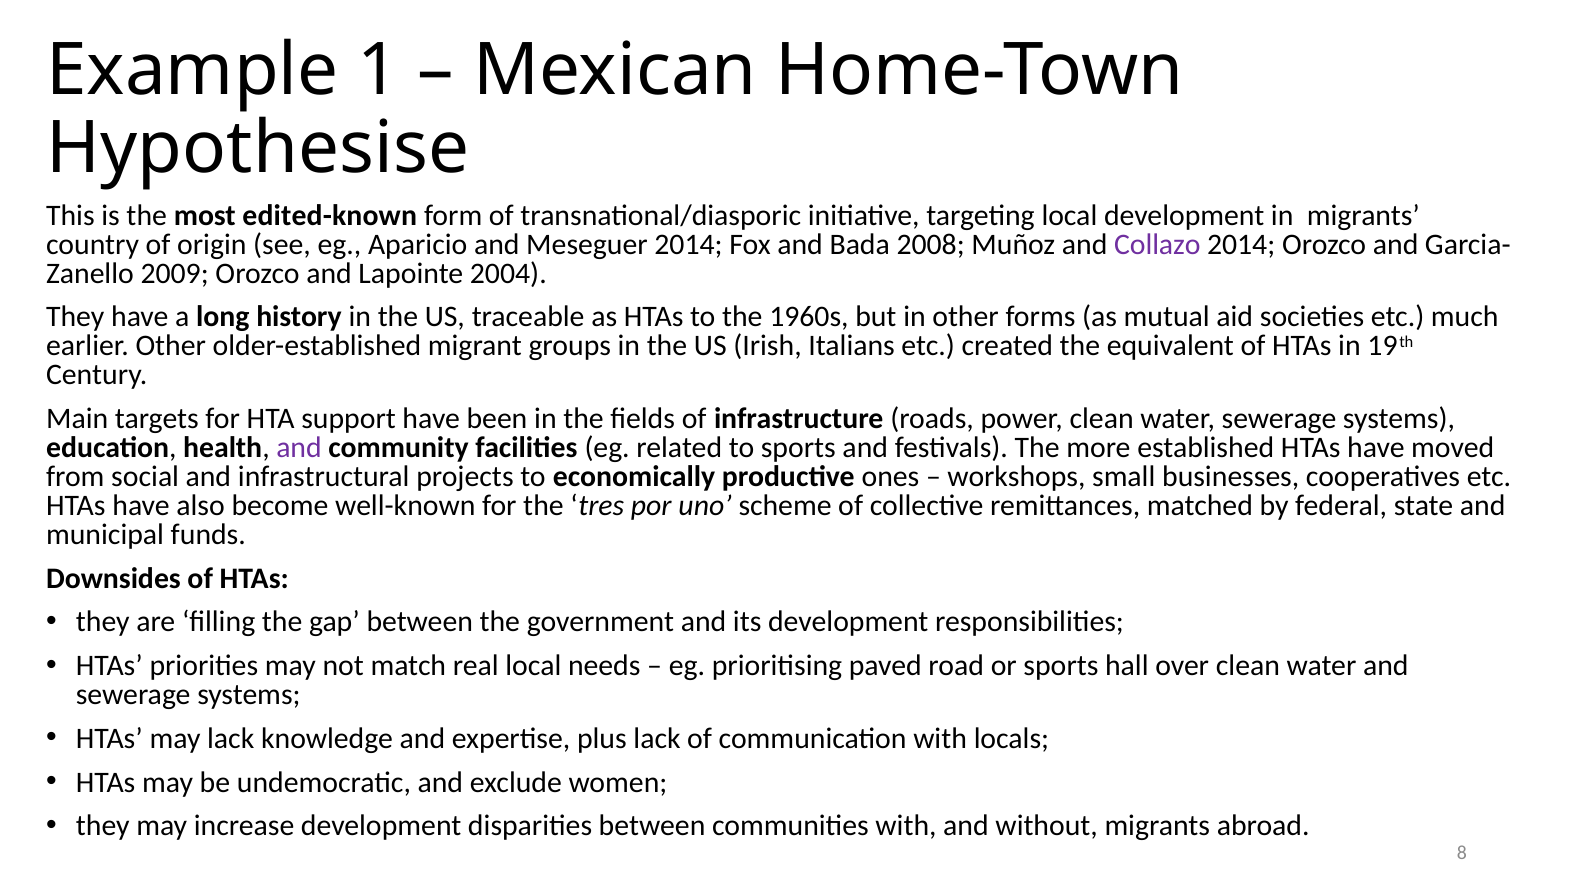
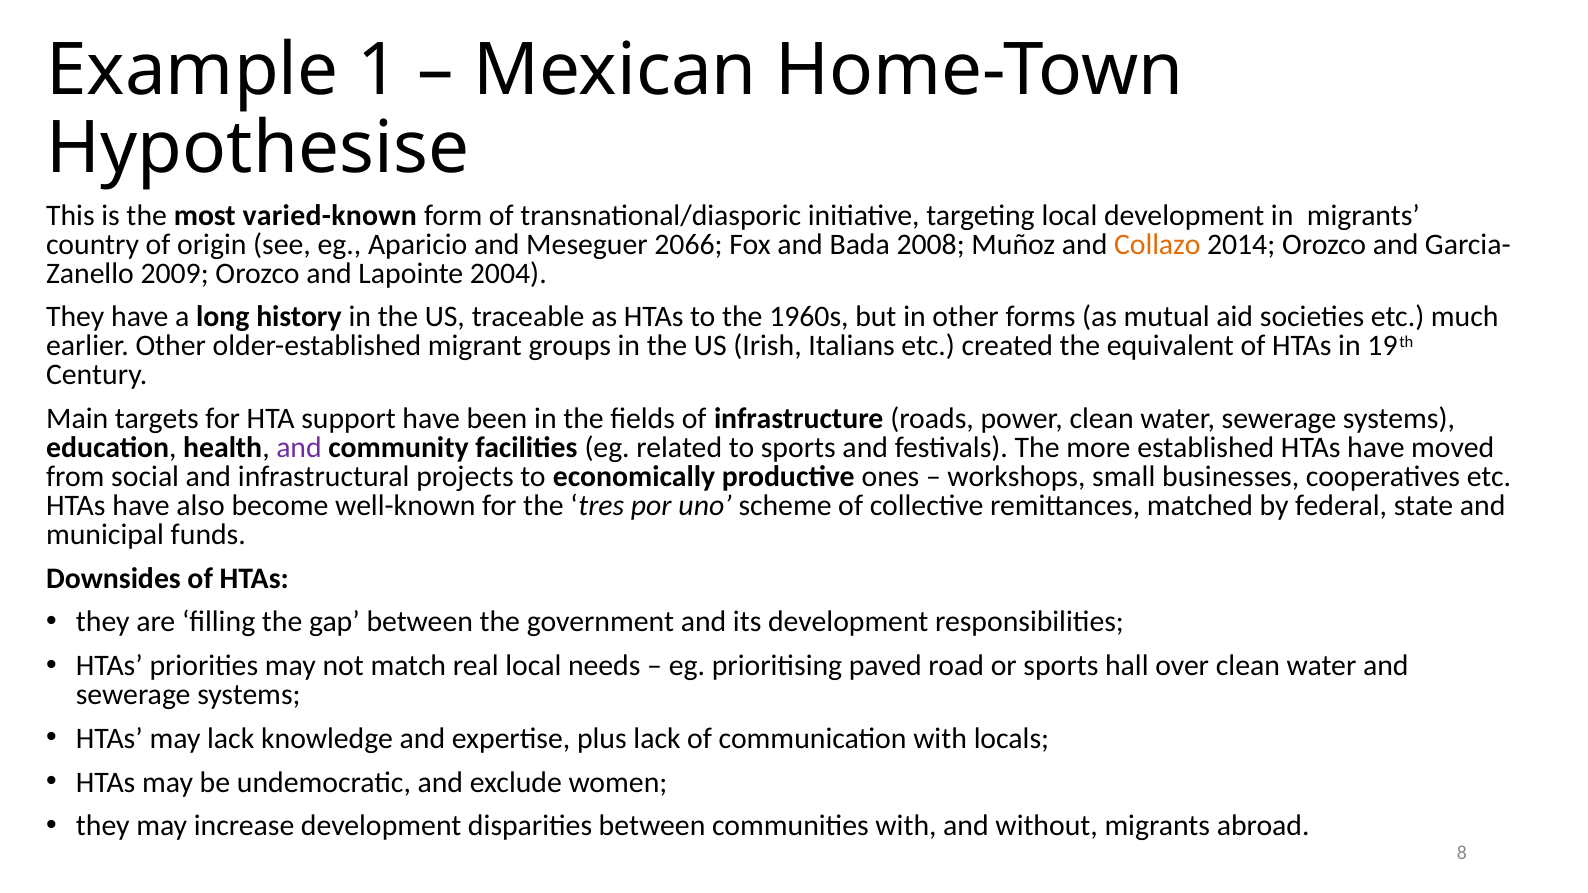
edited-known: edited-known -> varied-known (330, 216)
Meseguer 2014: 2014 -> 2066 (689, 245)
Collazo colour: purple -> orange (1157, 245)
